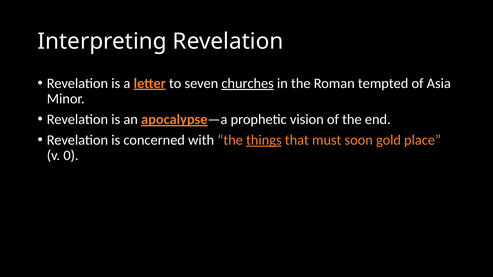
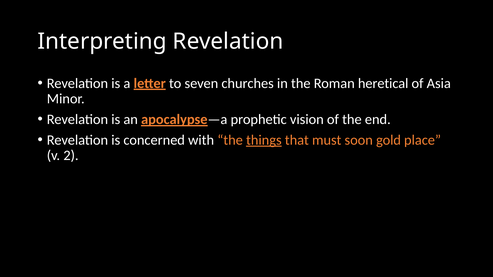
churches underline: present -> none (248, 83)
tempted: tempted -> heretical (383, 83)
0: 0 -> 2 (71, 156)
